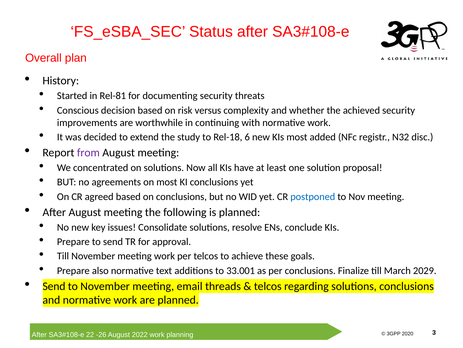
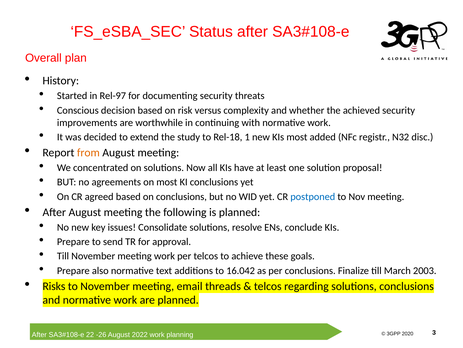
Rel-81: Rel-81 -> Rel-97 (113, 96)
6: 6 -> 1 (247, 137)
from colour: purple -> orange (88, 152)
33.001: 33.001 -> 16.042 (241, 270)
2029: 2029 -> 2003 (425, 270)
Send: Send -> Risks (54, 286)
